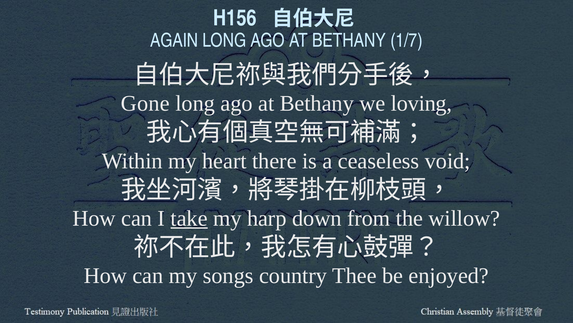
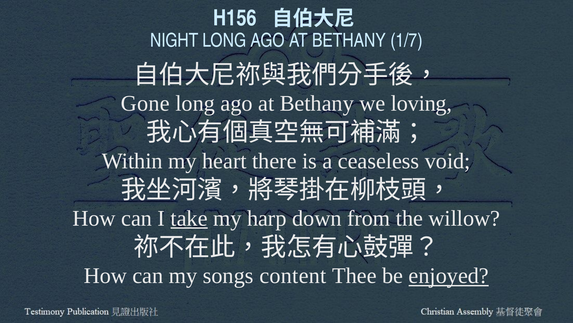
AGAIN: AGAIN -> NIGHT (174, 40)
country: country -> content (293, 275)
enjoyed underline: none -> present (449, 275)
